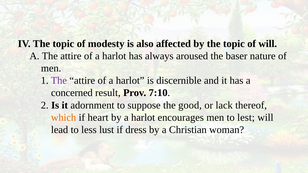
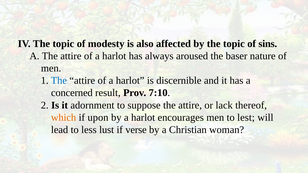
of will: will -> sins (268, 44)
The colour: purple -> blue (59, 81)
suppose the good: good -> attire (190, 105)
heart: heart -> upon (98, 118)
dress: dress -> verse (136, 130)
